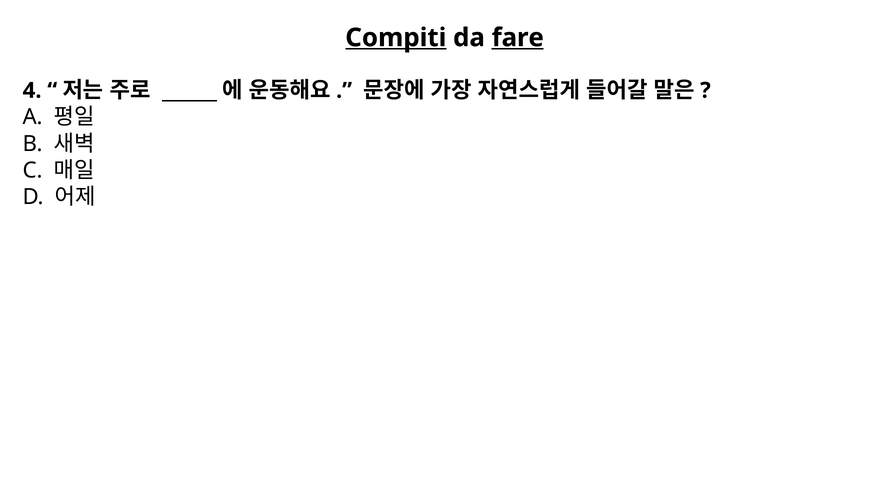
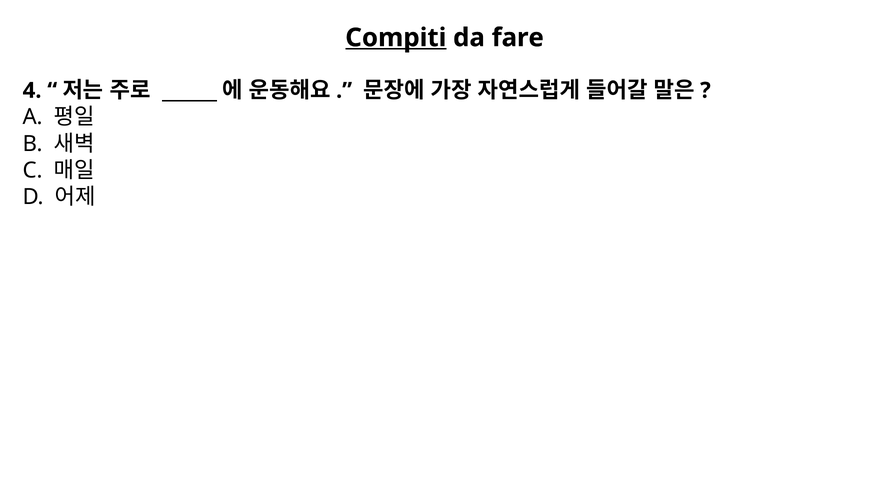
fare underline: present -> none (518, 38)
